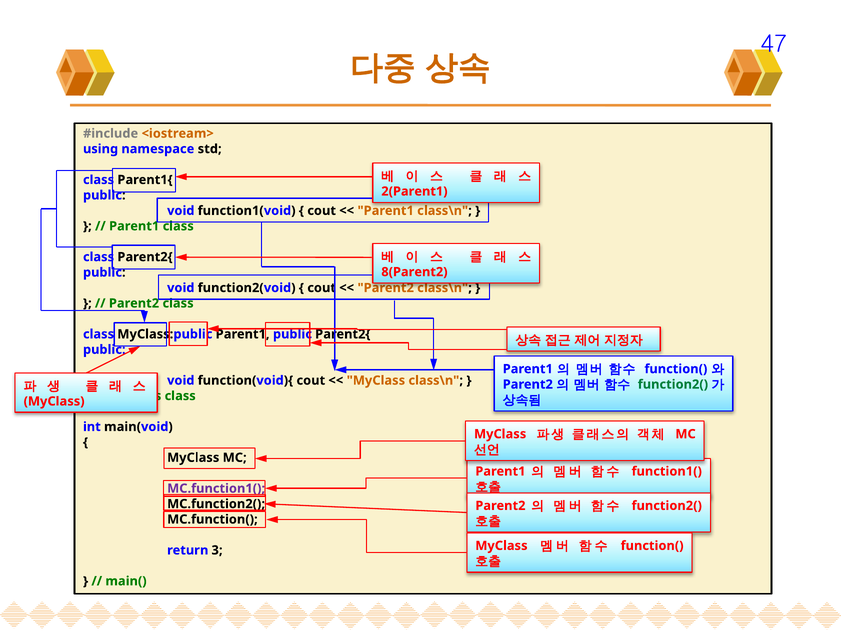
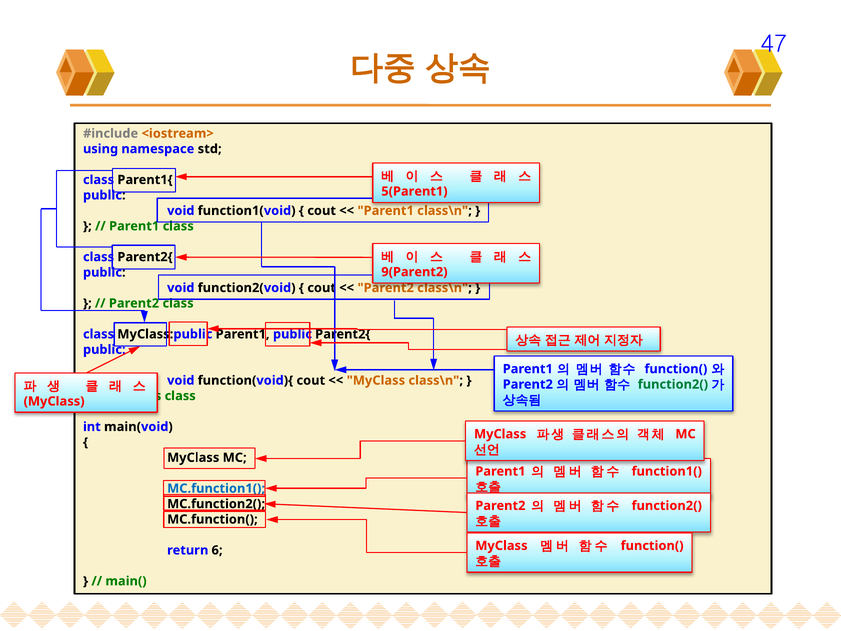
2(Parent1: 2(Parent1 -> 5(Parent1 (414, 191)
8(Parent2: 8(Parent2 -> 9(Parent2 (414, 272)
MC.function1( colour: purple -> blue (216, 488)
3: 3 -> 6 (217, 550)
